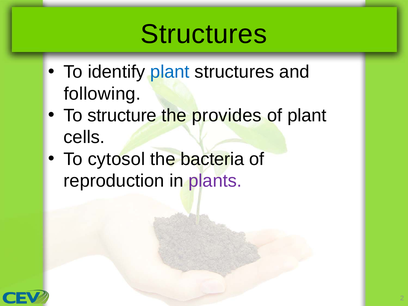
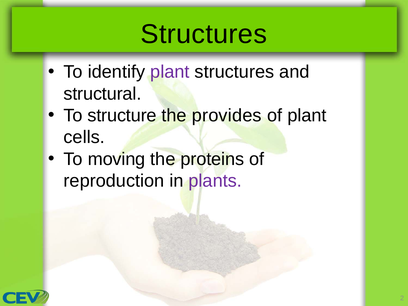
plant colour: blue -> purple (170, 72)
following: following -> structural (102, 94)
cytosol: cytosol -> moving (117, 159)
bacteria: bacteria -> proteins (212, 159)
